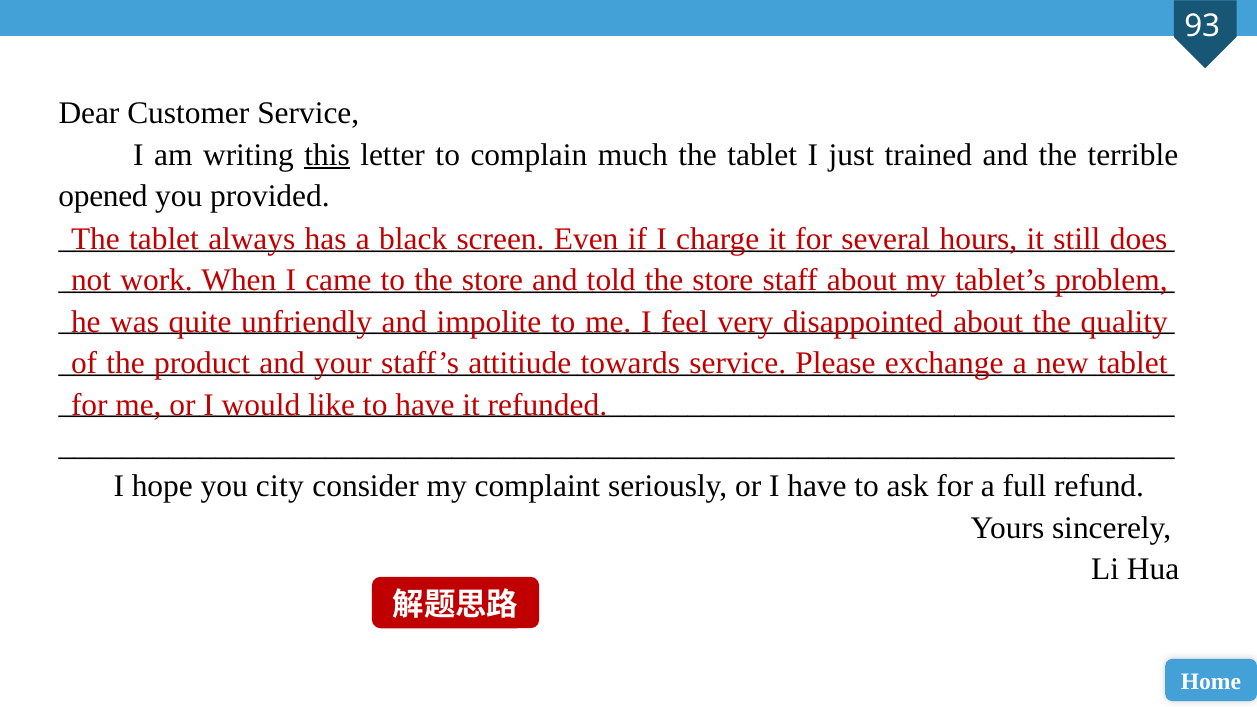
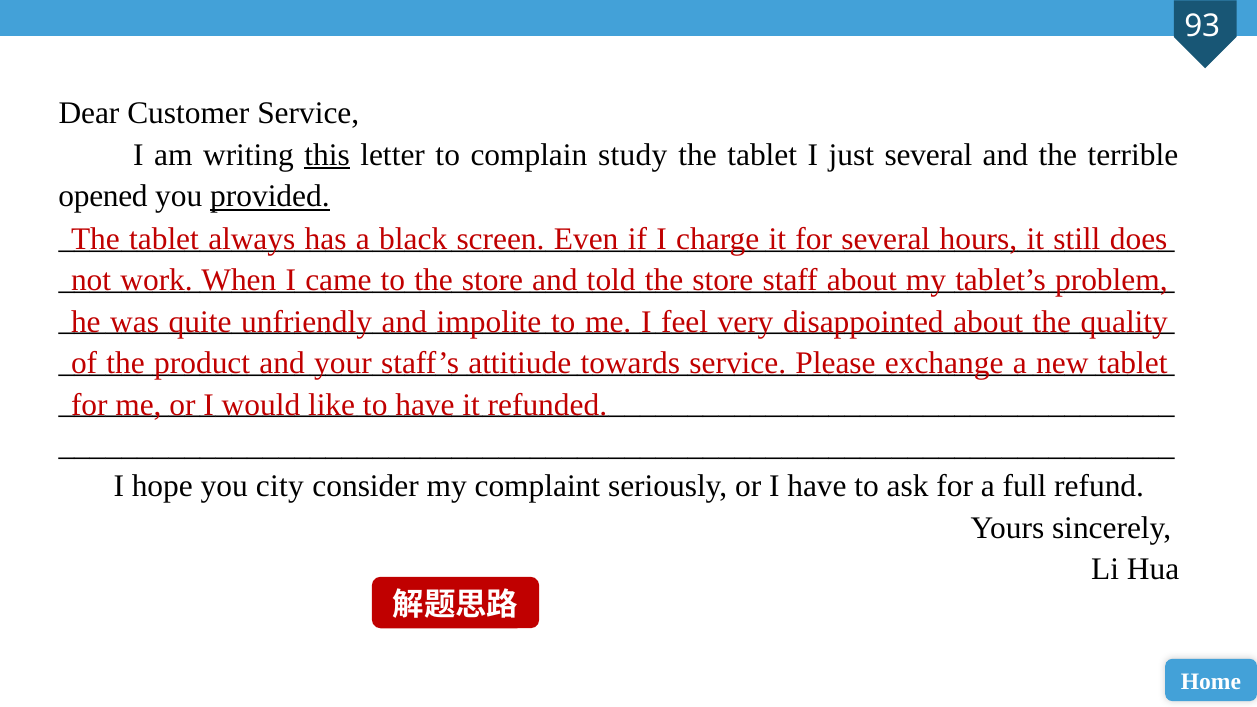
much: much -> study (633, 155)
just trained: trained -> several (928, 155)
provided underline: none -> present (270, 196)
